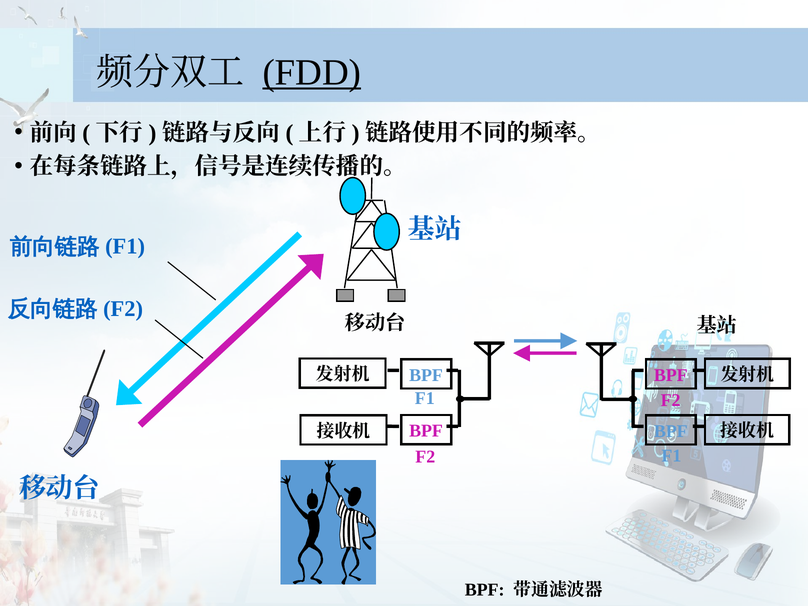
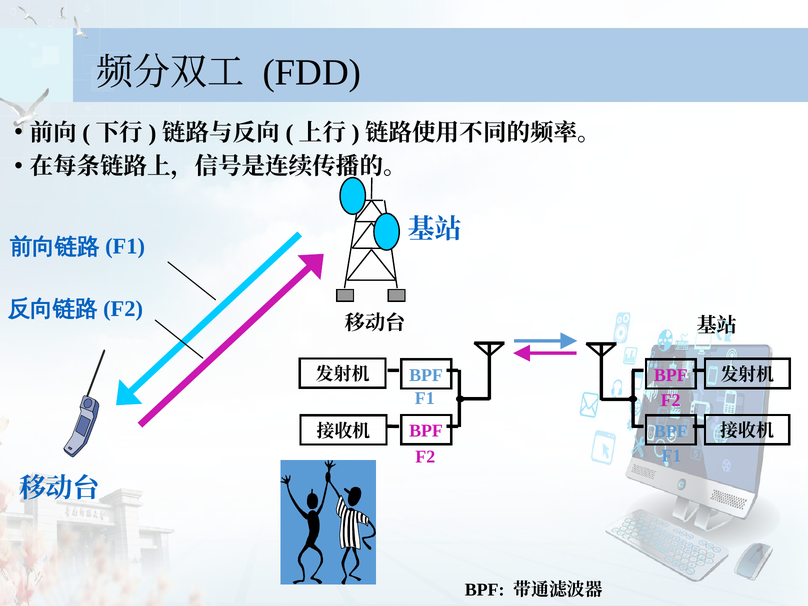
FDD underline: present -> none (312, 72)
